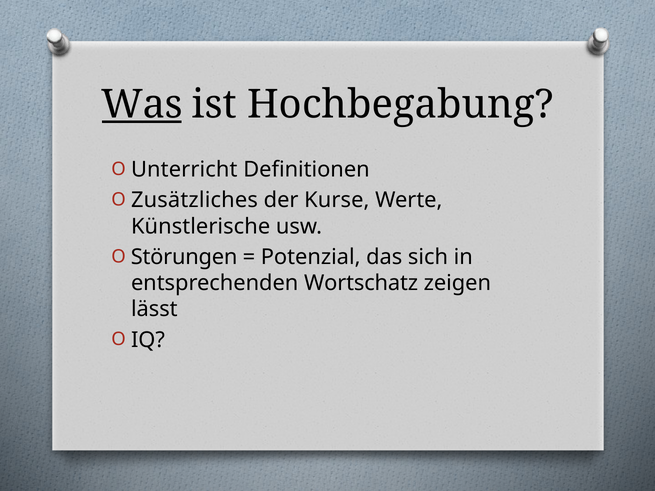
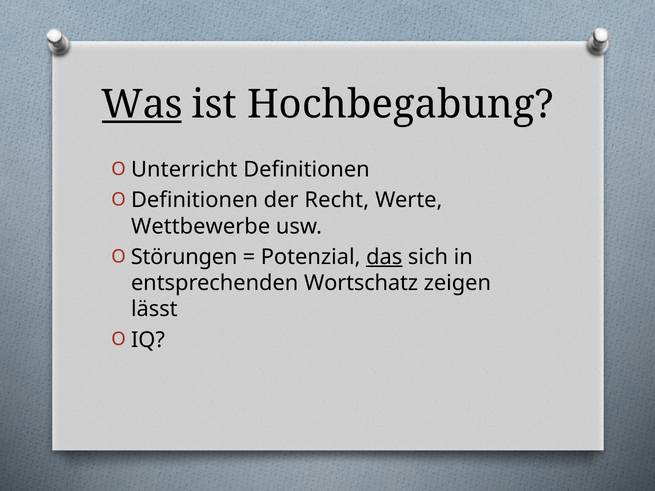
Zusätzliches: Zusätzliches -> Definitionen (195, 200)
Kurse: Kurse -> Recht (337, 200)
Künstlerische: Künstlerische -> Wettbewerbe (201, 226)
das underline: none -> present (384, 257)
